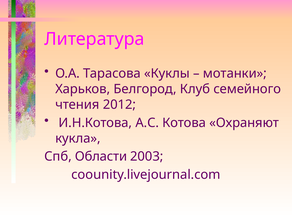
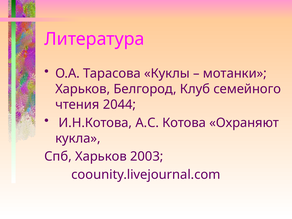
2012: 2012 -> 2044 (119, 105)
Спб Области: Области -> Харьков (101, 157)
